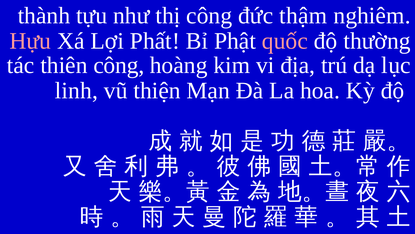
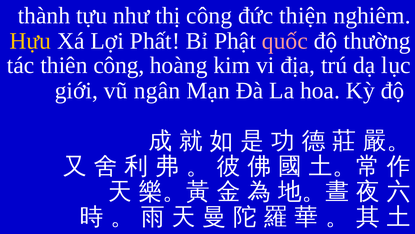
thậm: thậm -> thiện (303, 16)
Hựu colour: pink -> yellow (30, 41)
linh: linh -> giới (76, 90)
thiện: thiện -> ngân (157, 90)
